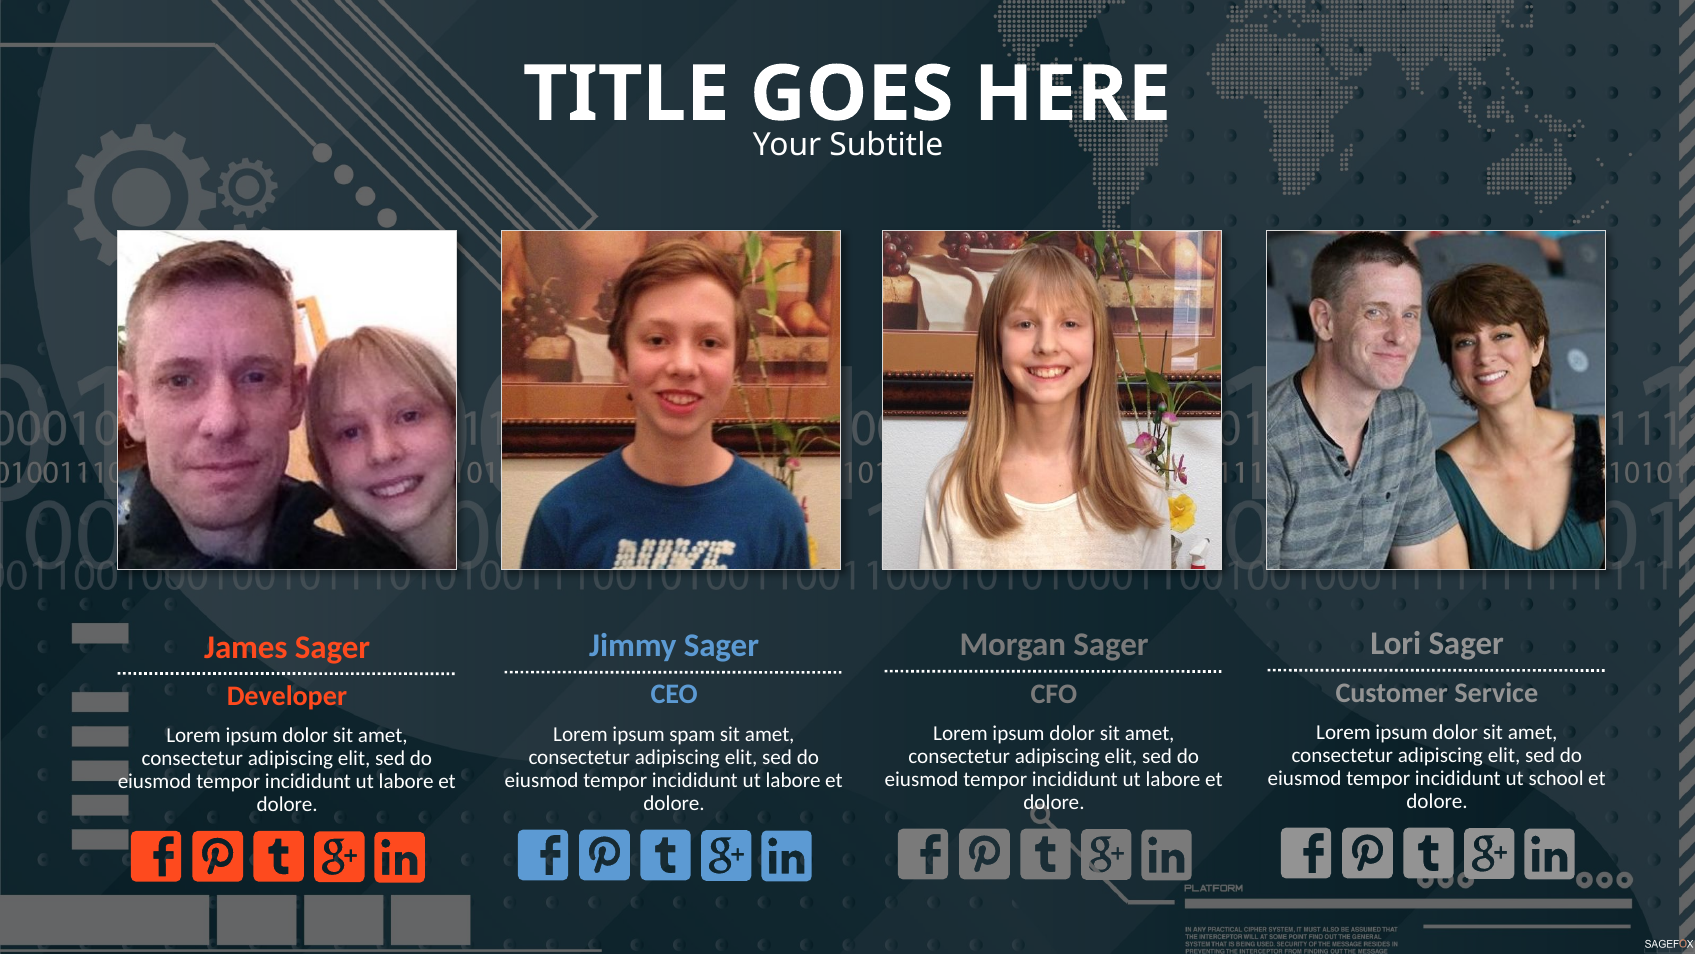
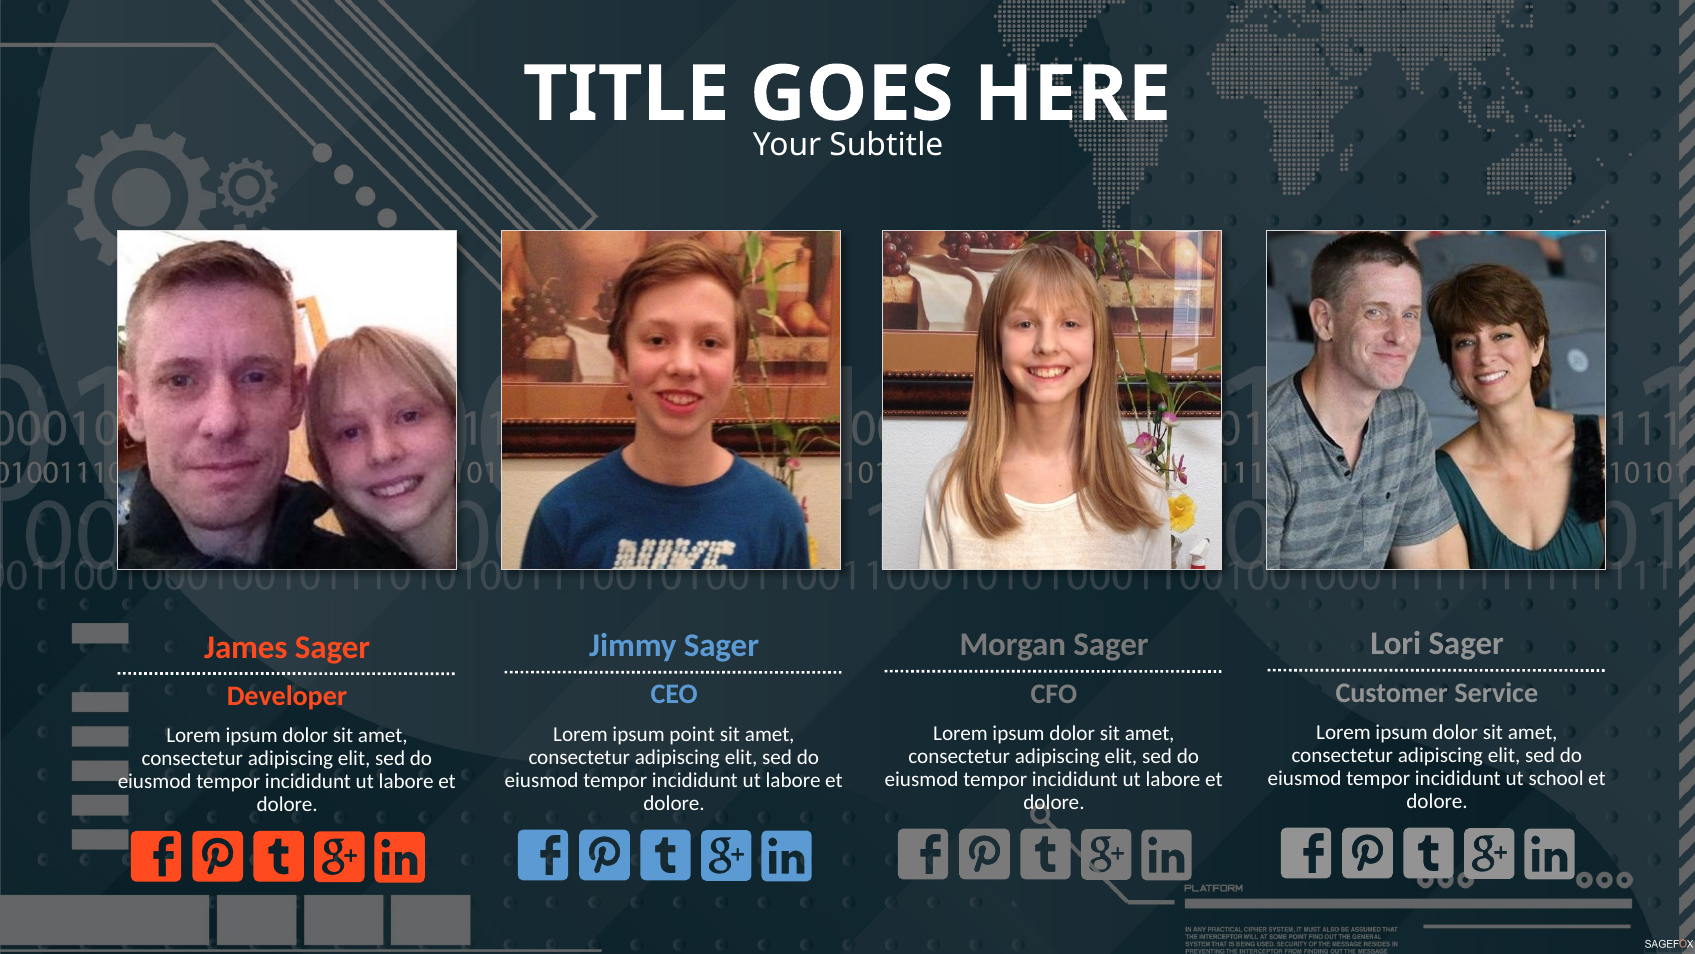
spam: spam -> point (692, 734)
